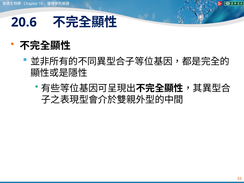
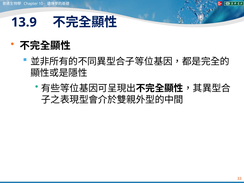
20.6: 20.6 -> 13.9 (24, 22)
